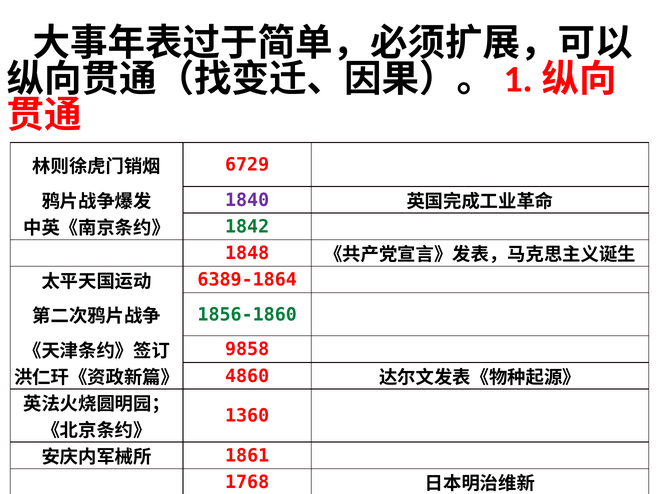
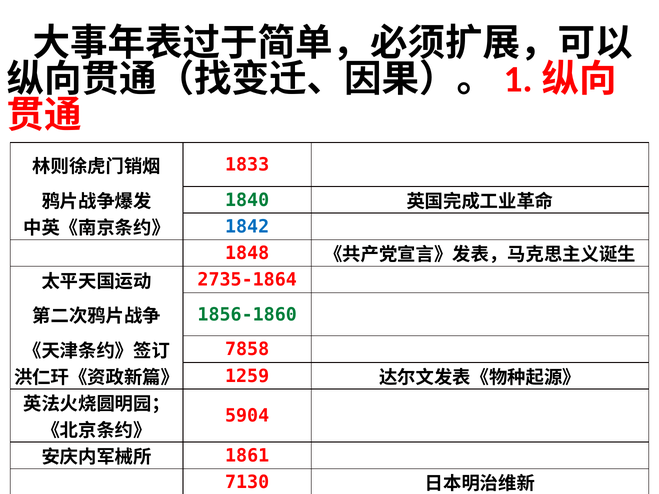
6729: 6729 -> 1833 (247, 165)
1840 colour: purple -> green (247, 200)
1842 colour: green -> blue (247, 227)
6389-1864: 6389-1864 -> 2735-1864 (247, 280)
9858: 9858 -> 7858 (247, 350)
4860: 4860 -> 1259 (247, 376)
1360: 1360 -> 5904 (247, 416)
1768: 1768 -> 7130 (247, 483)
